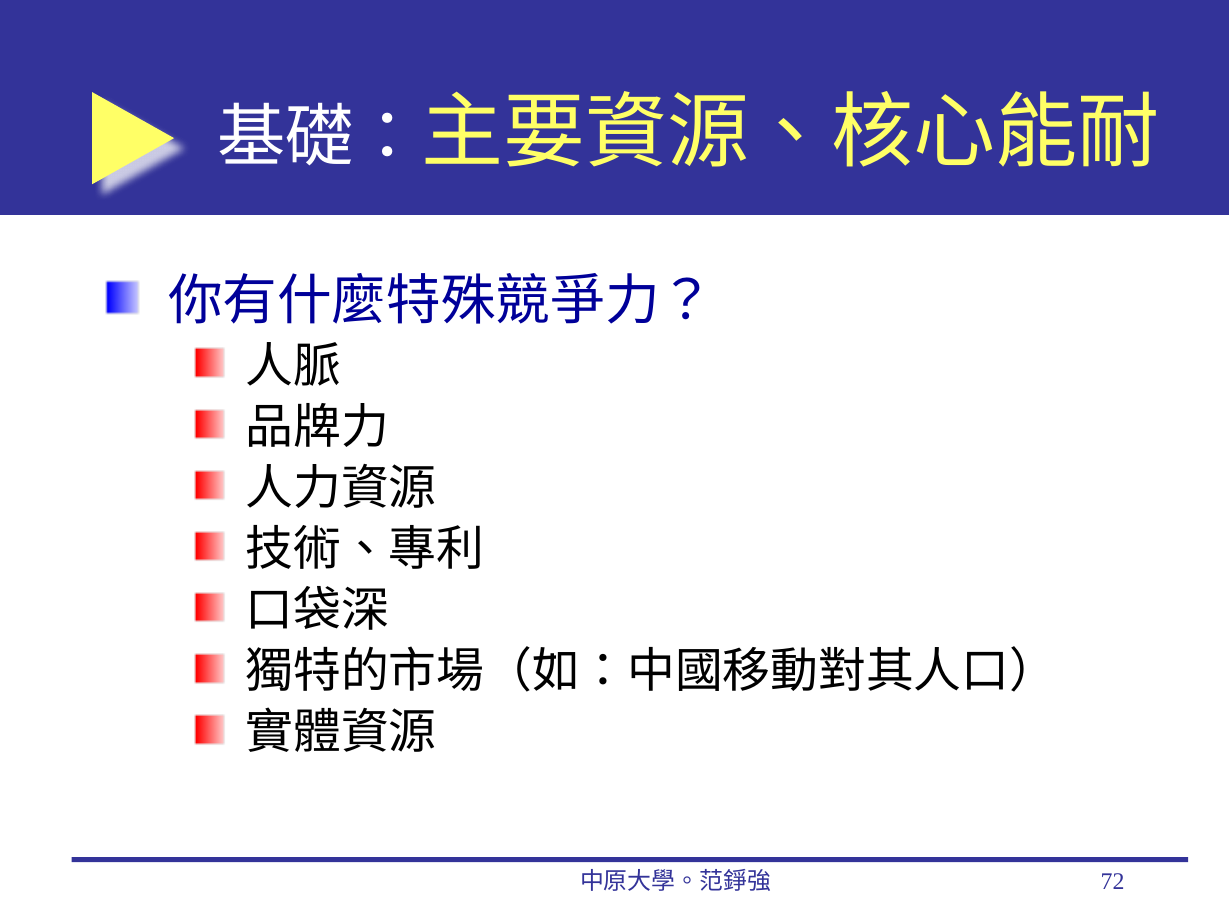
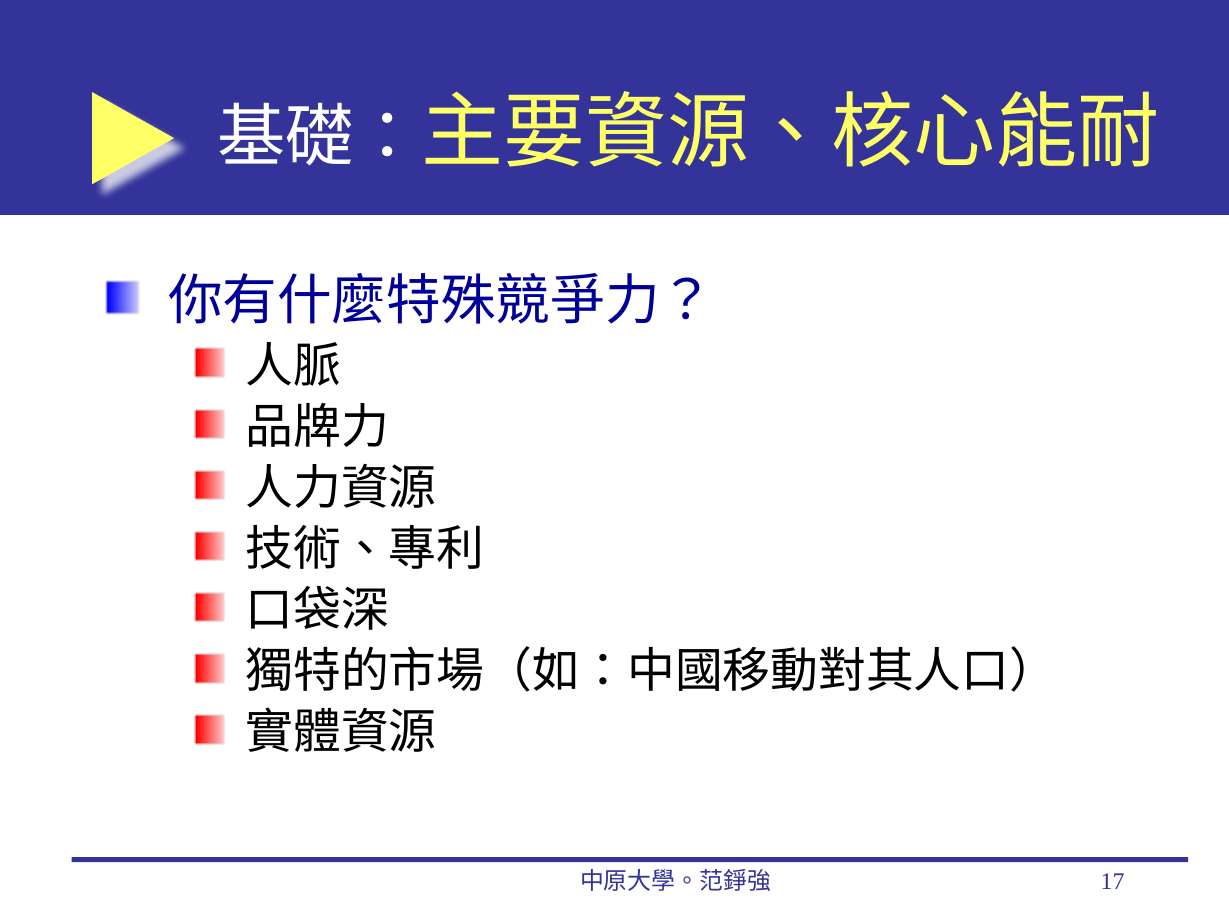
72: 72 -> 17 (1113, 882)
